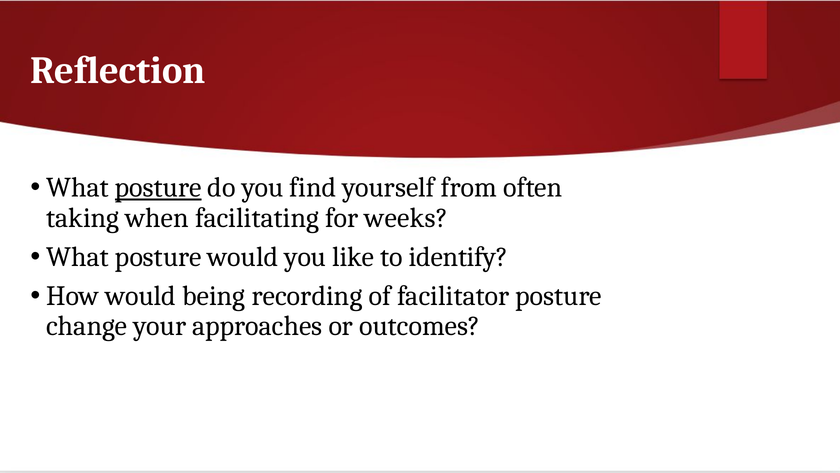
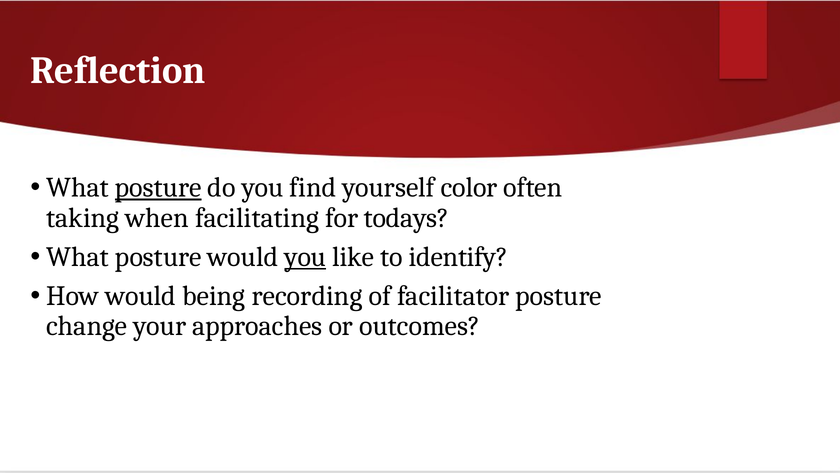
from: from -> color (469, 187)
weeks: weeks -> todays (406, 218)
you underline: none -> present (305, 257)
